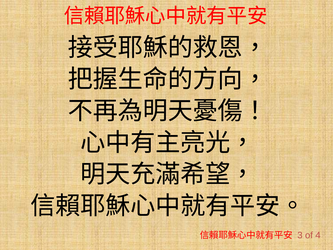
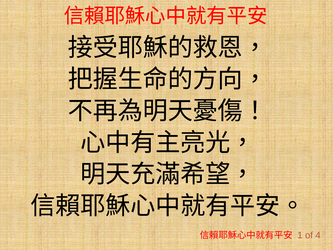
3: 3 -> 1 (300, 235)
